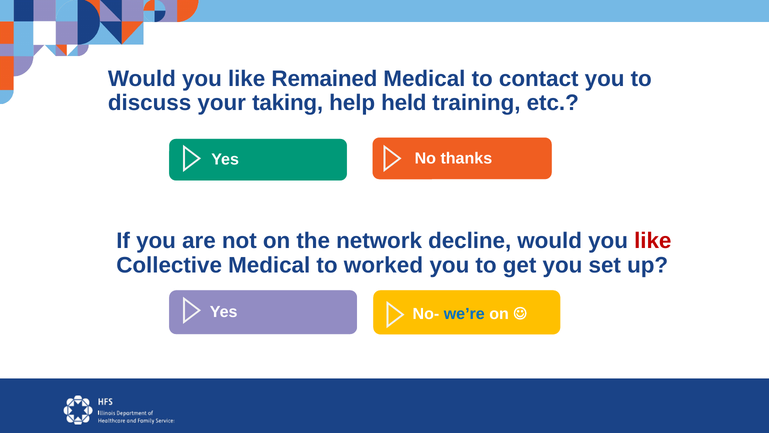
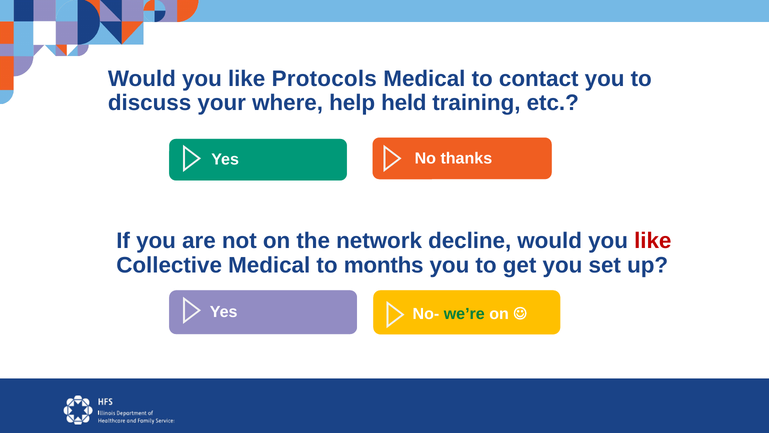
Remained: Remained -> Protocols (324, 79)
taking: taking -> where (288, 103)
worked: worked -> months (384, 265)
we’re colour: blue -> green (464, 313)
